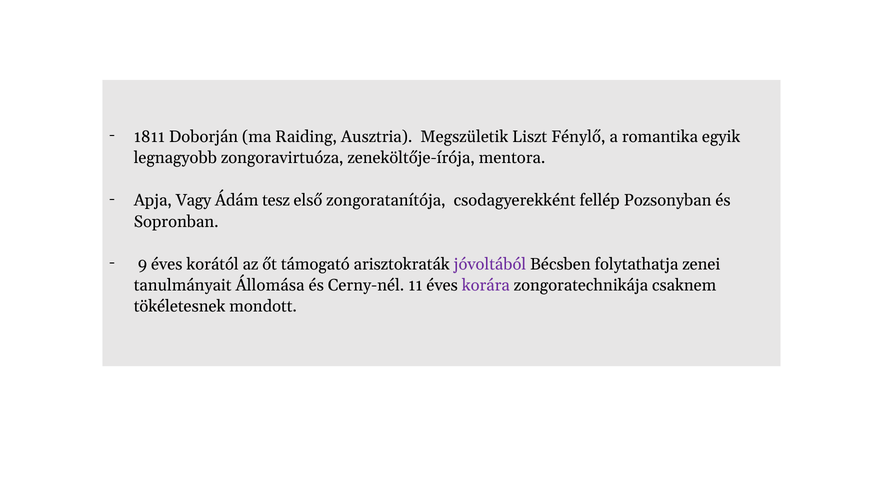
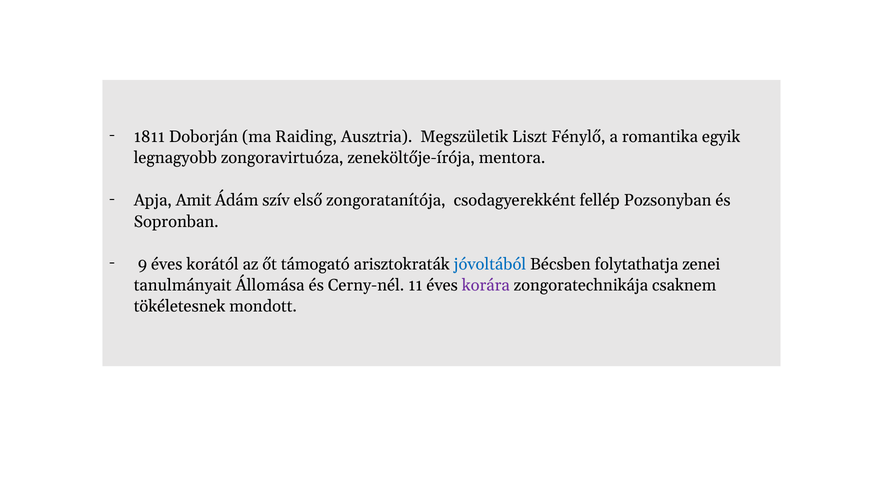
Vagy: Vagy -> Amit (193, 201)
tesz: tesz -> szív (276, 201)
jóvoltából colour: purple -> blue (490, 264)
